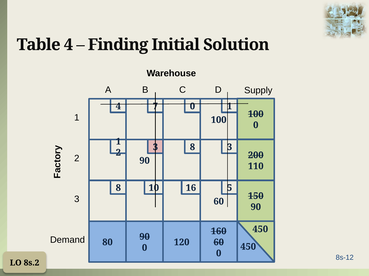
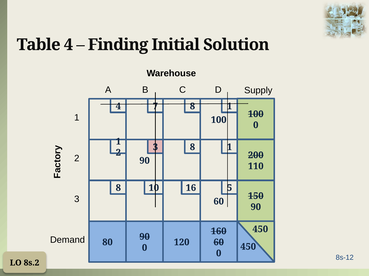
7 0: 0 -> 8 (192, 107)
8 3: 3 -> 1 (230, 147)
